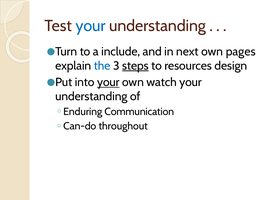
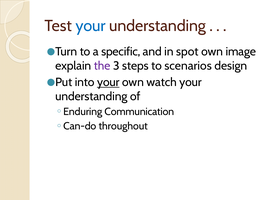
include: include -> specific (121, 52)
next: next -> spot (187, 52)
pages: pages -> image (241, 52)
the colour: blue -> purple (102, 66)
steps underline: present -> none (135, 66)
resources: resources -> scenarios (188, 66)
